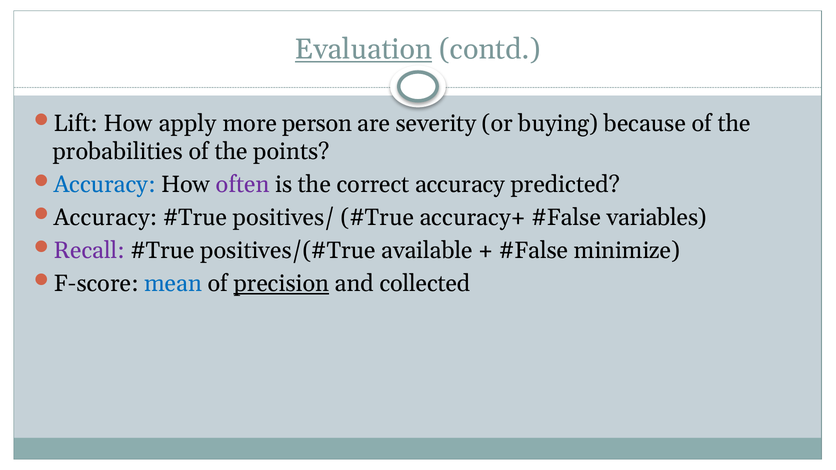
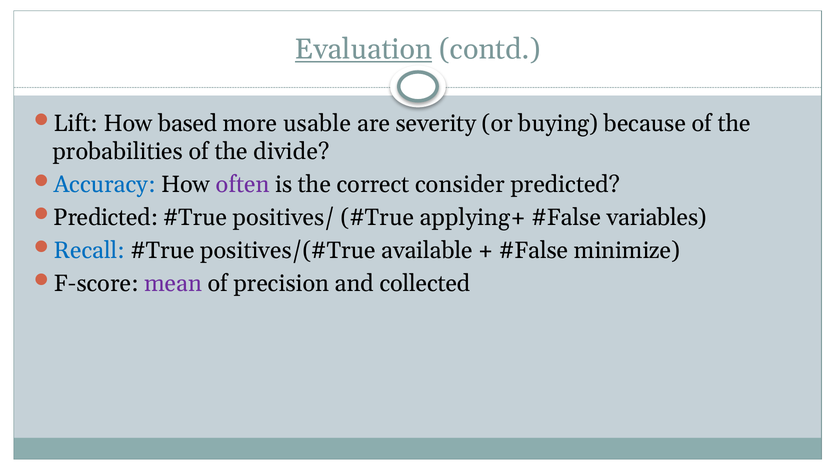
apply: apply -> based (188, 124)
person: person -> usable (317, 124)
points: points -> divide (291, 152)
correct accuracy: accuracy -> consider (460, 185)
Accuracy: Accuracy -> Predicted (106, 218)
accuracy+: accuracy+ -> applying+ (473, 218)
Recall colour: purple -> blue (89, 251)
mean colour: blue -> purple (173, 284)
precision underline: present -> none (281, 284)
